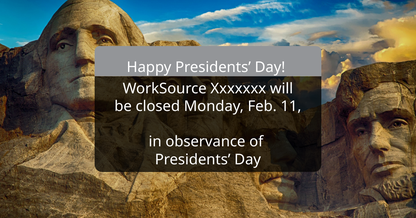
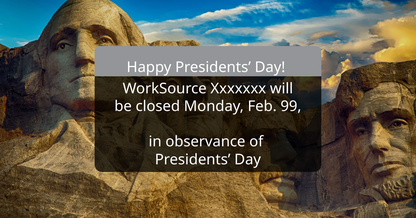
11: 11 -> 99 (291, 107)
